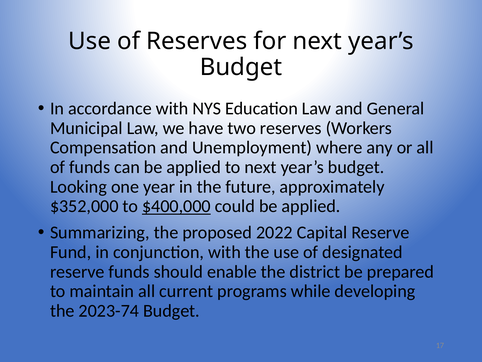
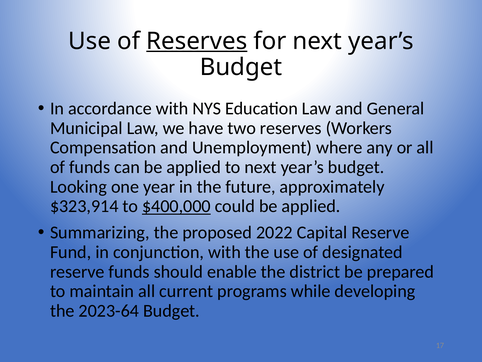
Reserves underline: none -> present (197, 41)
$352,000: $352,000 -> $323,914 (84, 206)
2023-74: 2023-74 -> 2023-64 (109, 310)
